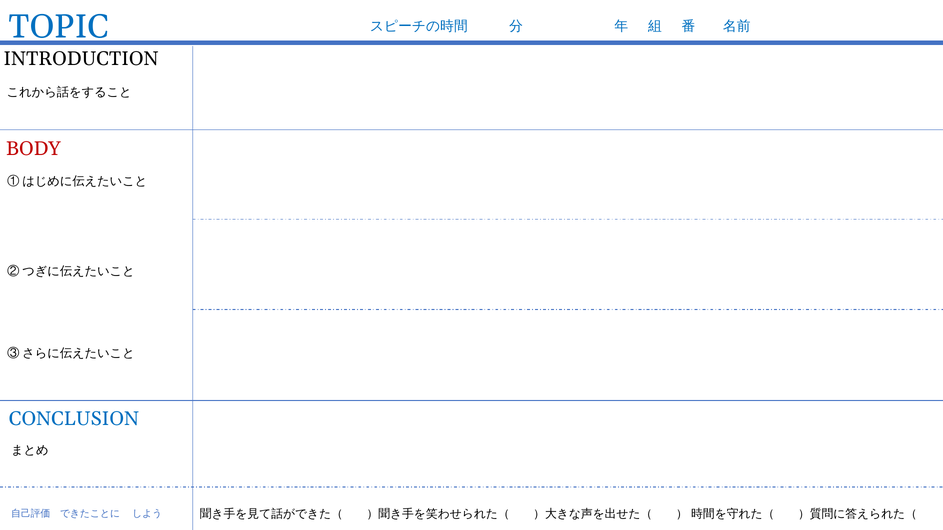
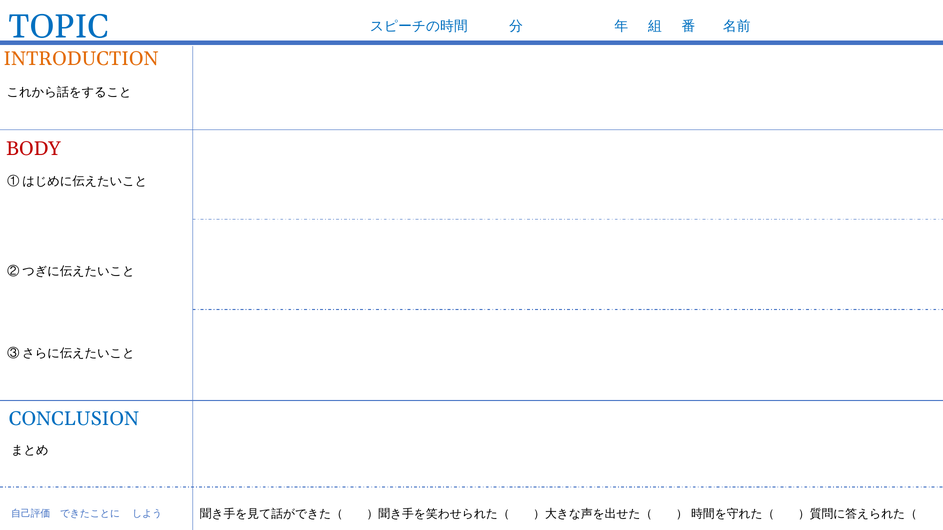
INTRODUCTION colour: black -> orange (81, 59)
